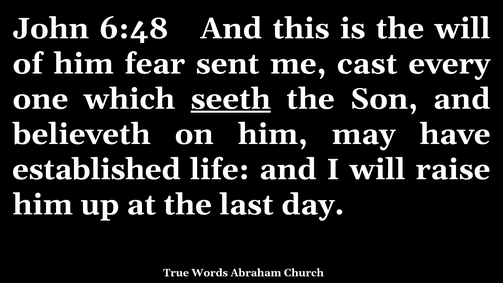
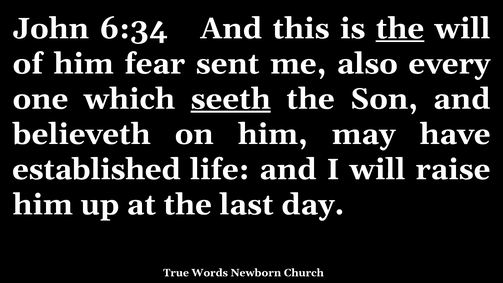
6:48: 6:48 -> 6:34 (134, 29)
the underline: none -> present (400, 29)
cast: cast -> also (367, 64)
Abraham: Abraham -> Newborn (256, 273)
